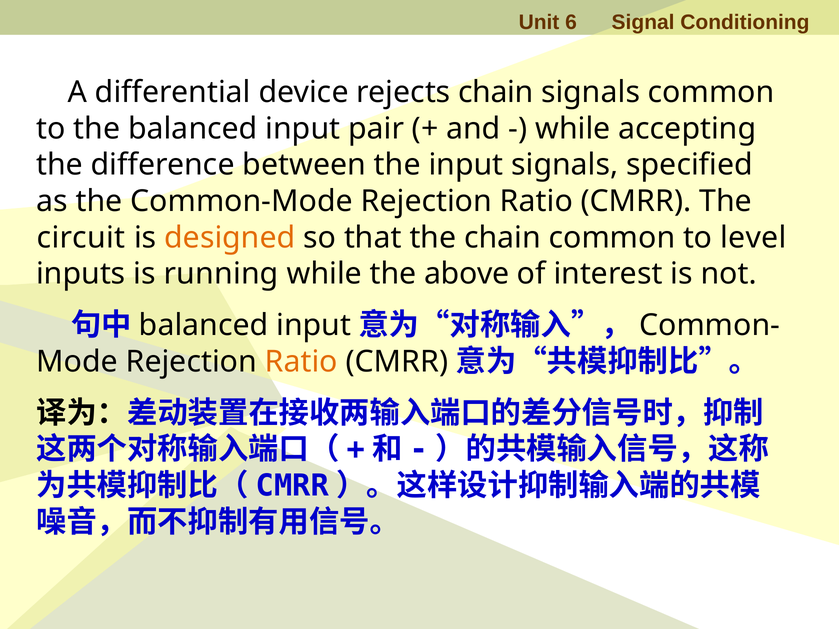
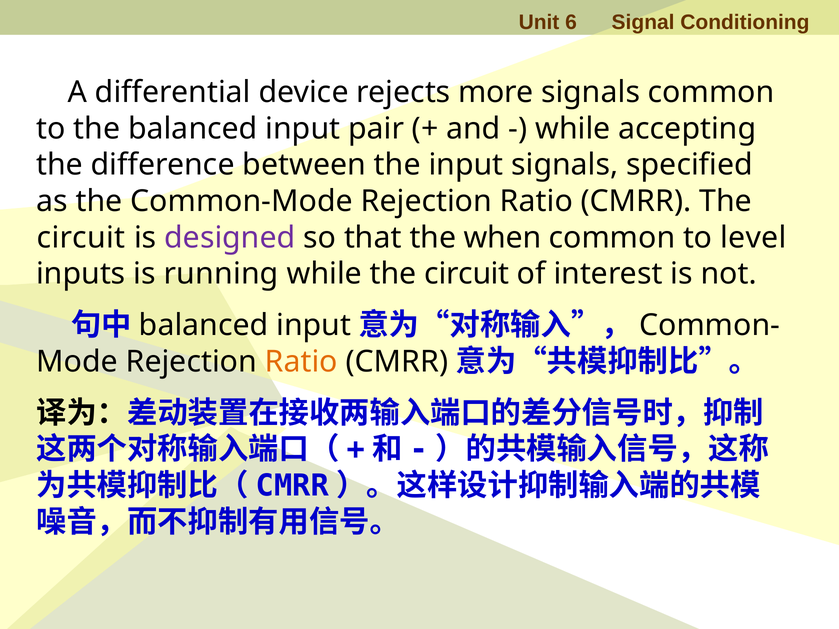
rejects chain: chain -> more (496, 92)
designed colour: orange -> purple (230, 238)
the chain: chain -> when (503, 238)
while the above: above -> circuit (467, 274)
